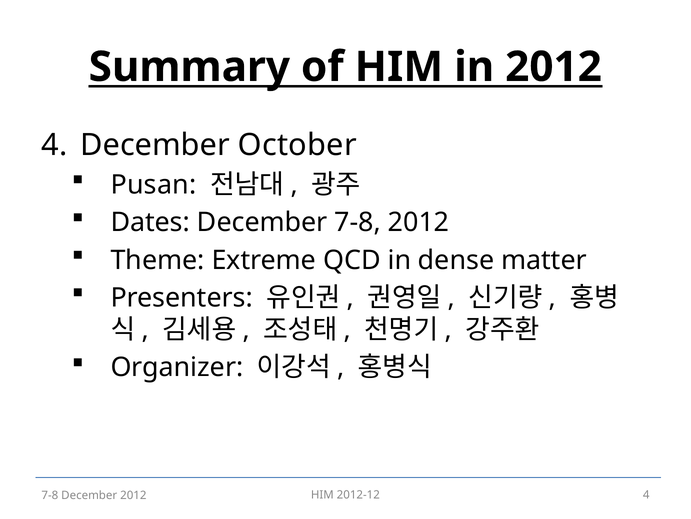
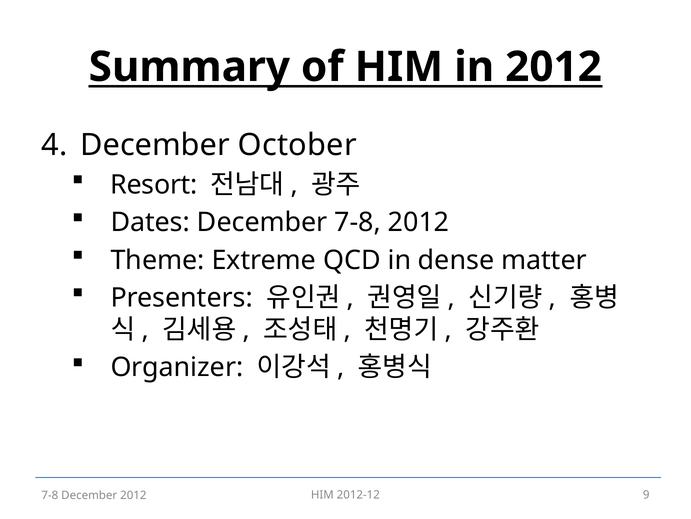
Pusan: Pusan -> Resort (154, 185)
2012-12 4: 4 -> 9 (646, 494)
